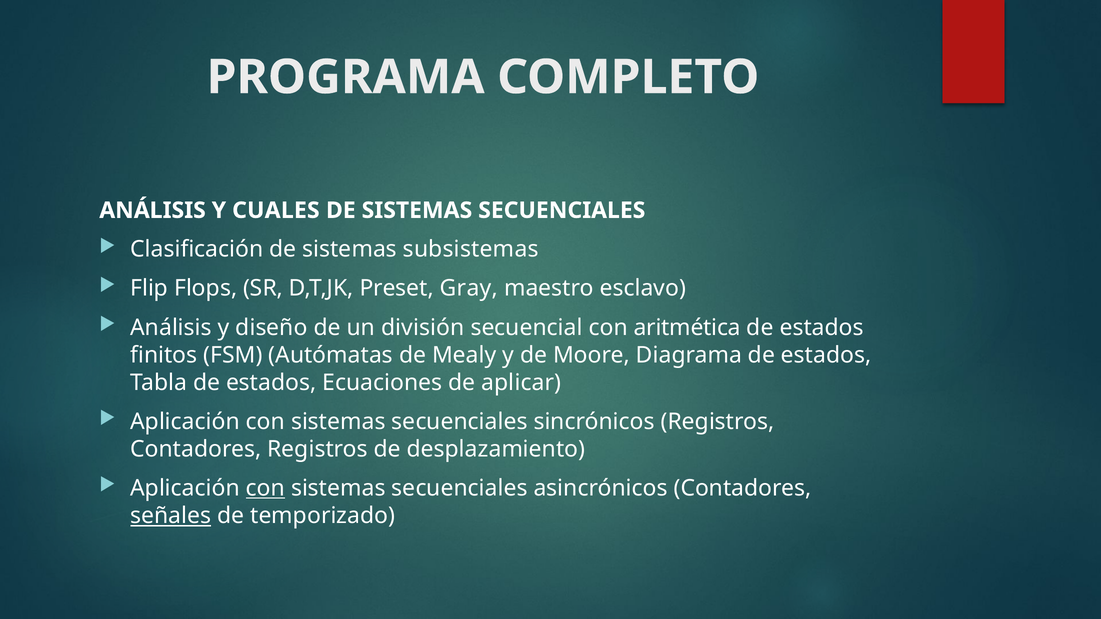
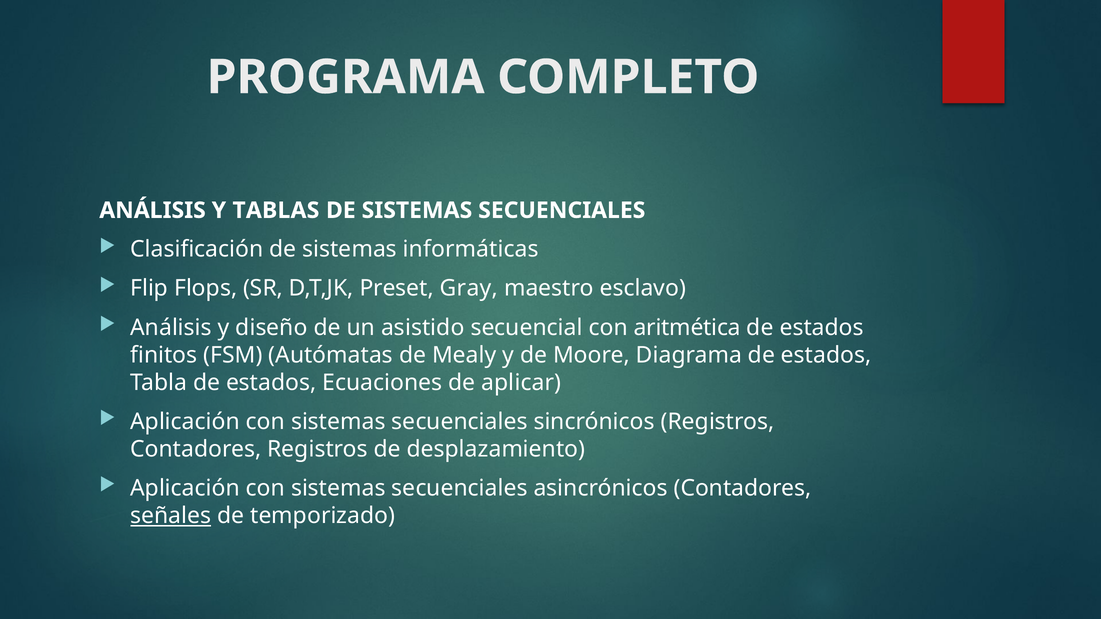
CUALES: CUALES -> TABLAS (276, 210)
subsistemas: subsistemas -> informáticas (471, 250)
división: división -> asistido (423, 328)
con underline: present -> none (265, 488)
